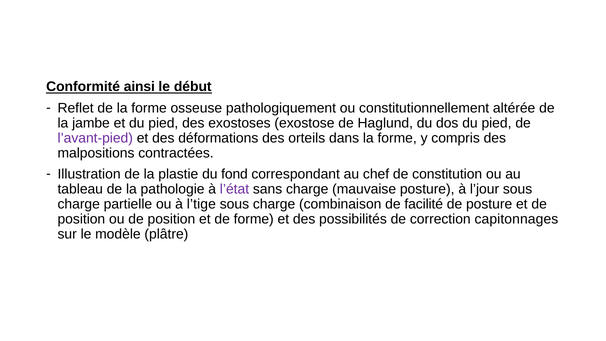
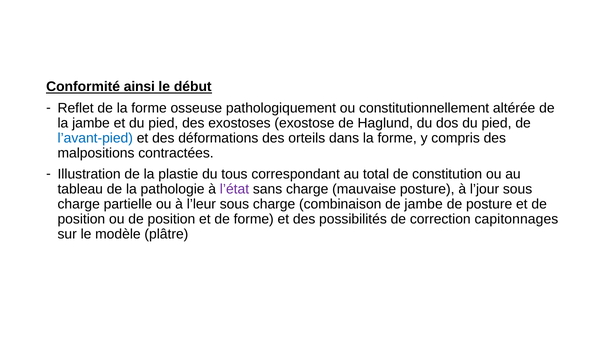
l’avant-pied colour: purple -> blue (95, 138)
fond: fond -> tous (234, 174)
chef: chef -> total (376, 174)
l’tige: l’tige -> l’leur (201, 204)
de facilité: facilité -> jambe (424, 204)
